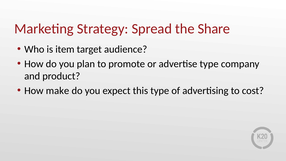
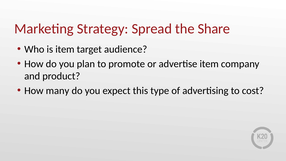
advertise type: type -> item (209, 64)
make: make -> many (58, 91)
